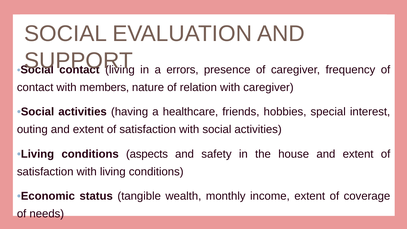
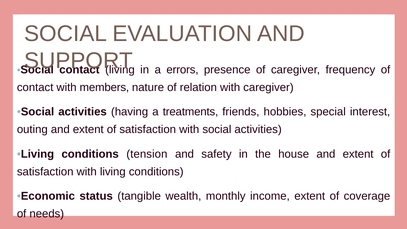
healthcare: healthcare -> treatments (191, 112)
aspects: aspects -> tension (147, 154)
